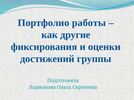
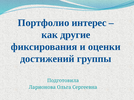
работы: работы -> интерес (89, 23)
